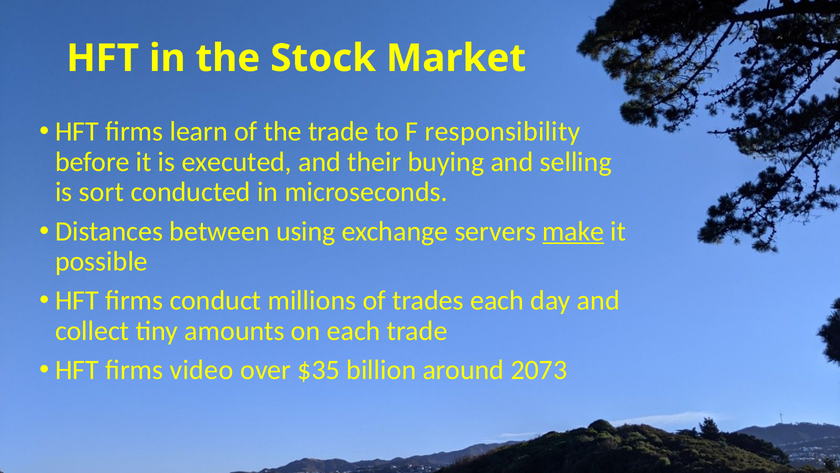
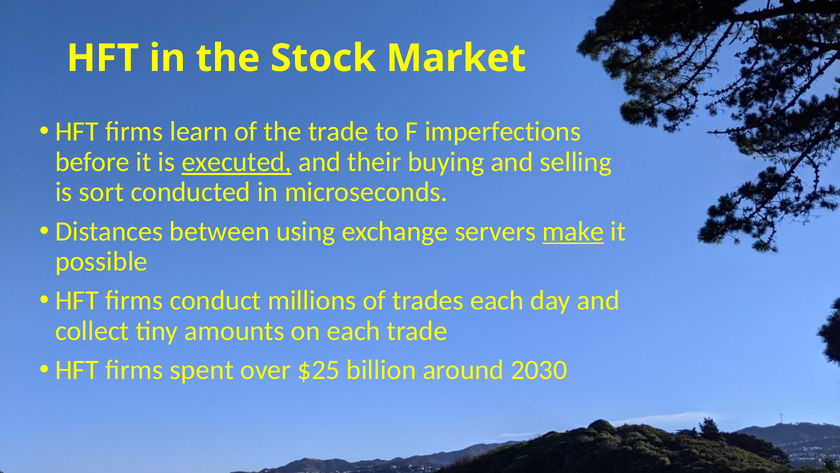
responsibility: responsibility -> imperfections (503, 131)
executed underline: none -> present (237, 162)
video: video -> spent (202, 370)
$35: $35 -> $25 (319, 370)
2073: 2073 -> 2030 (539, 370)
